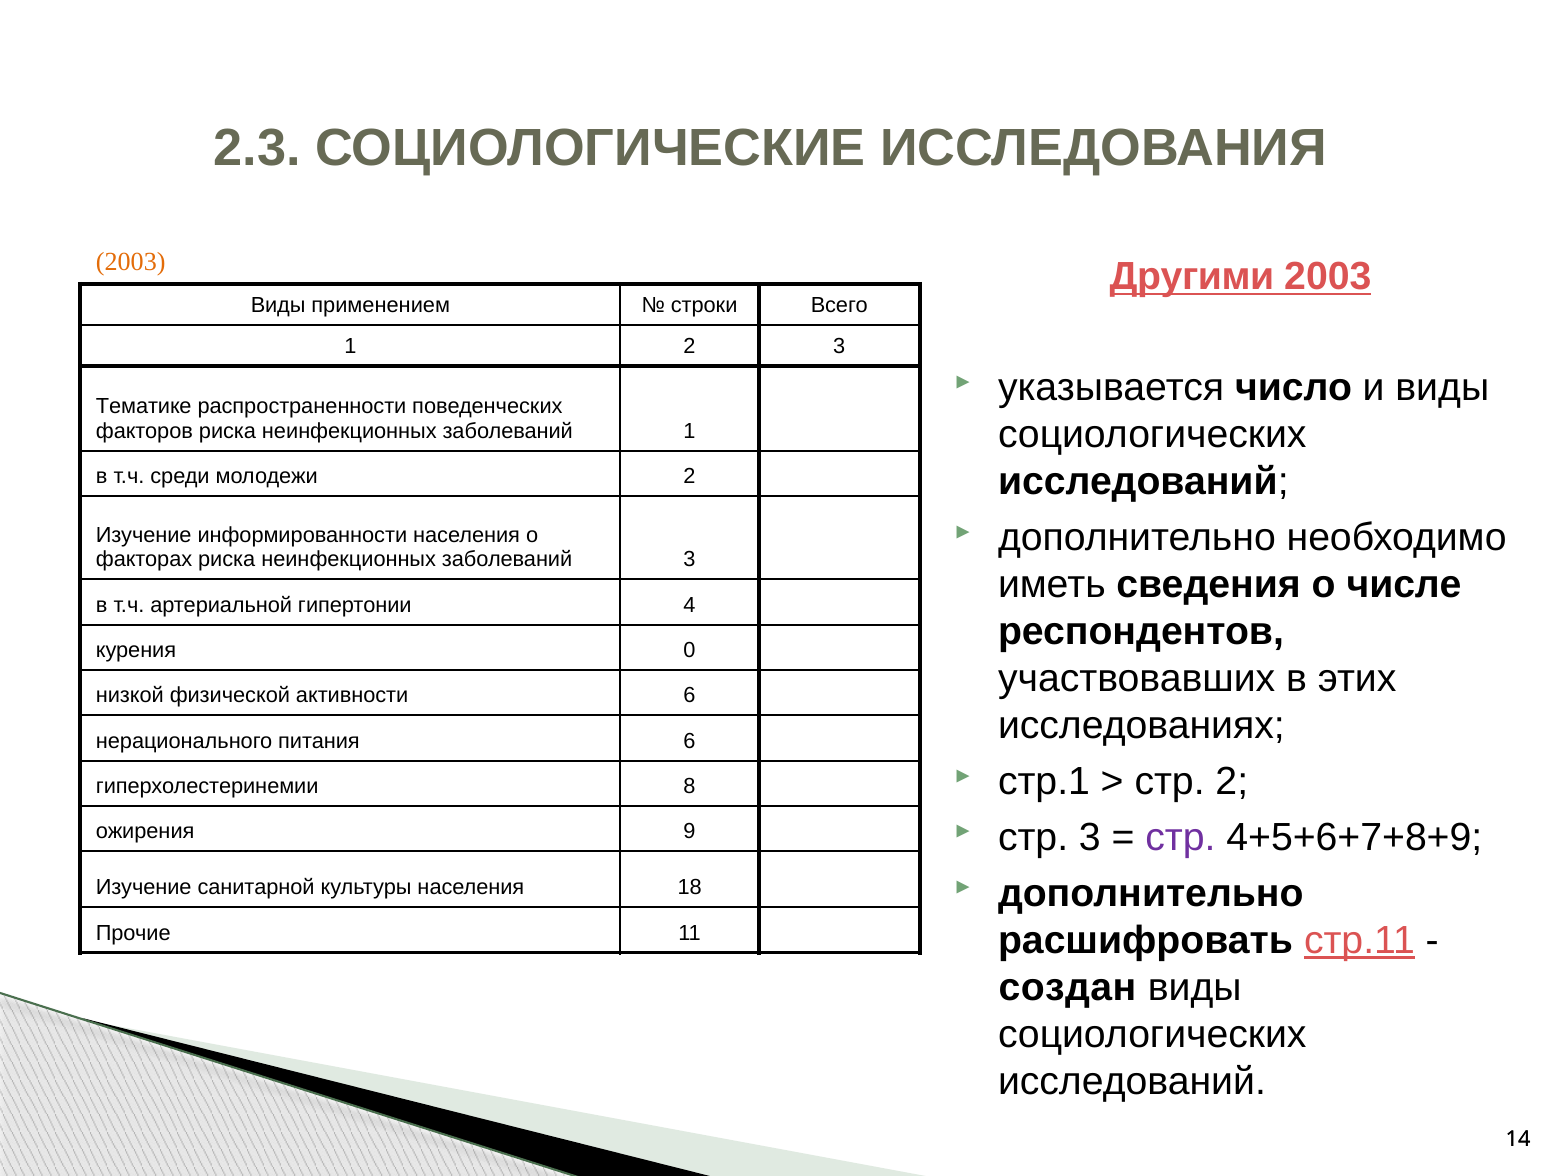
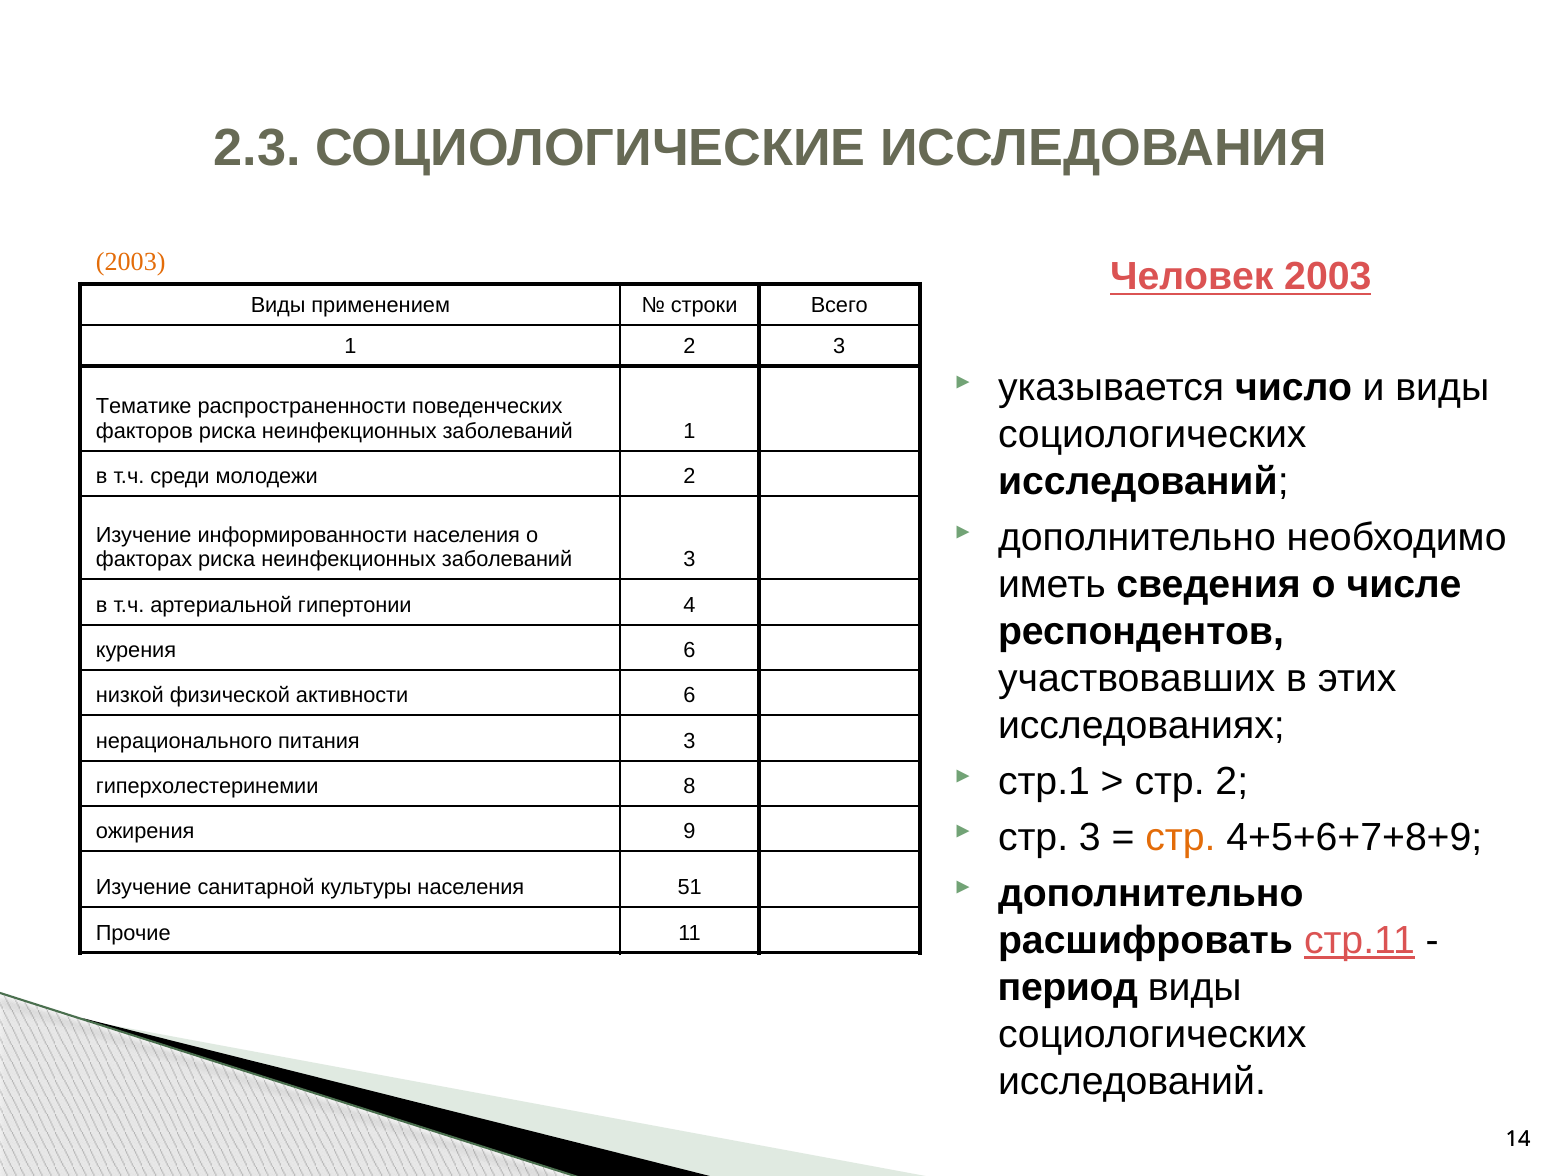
Другими: Другими -> Человек (1192, 276)
курения 0: 0 -> 6 (690, 650)
питания 6: 6 -> 3 (690, 741)
стр colour: purple -> orange (1180, 837)
18: 18 -> 51 (690, 888)
создан: создан -> период (1068, 987)
